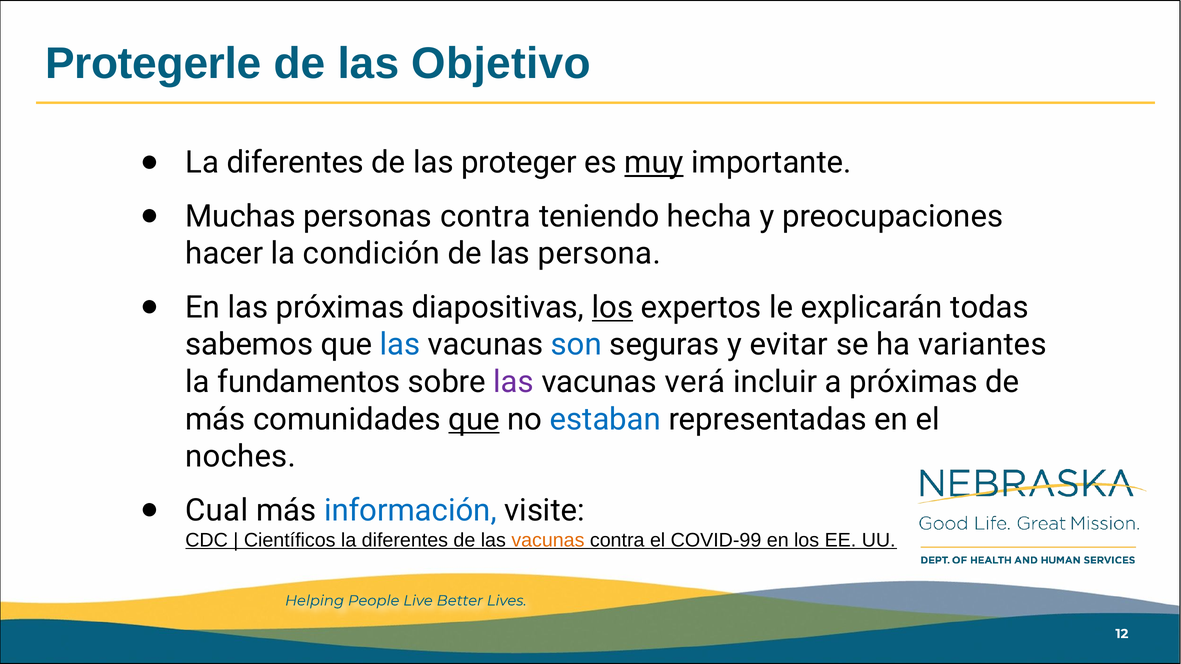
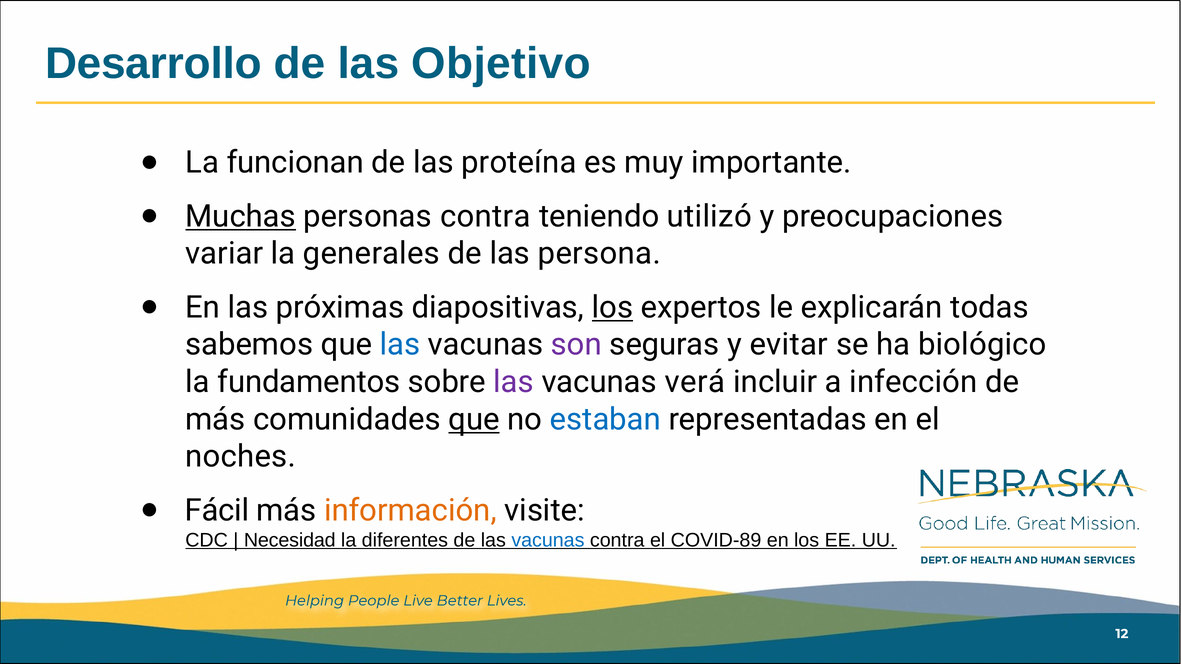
Protegerle: Protegerle -> Desarrollo (153, 63)
diferentes: diferentes -> funcionan (295, 163)
proteger: proteger -> proteína (519, 163)
muy underline: present -> none (654, 163)
Muchas underline: none -> present (241, 216)
hecha: hecha -> utilizó (709, 216)
hacer: hacer -> variar (224, 254)
condición: condición -> generales (372, 254)
son colour: blue -> purple (576, 345)
variantes: variantes -> biológico (982, 345)
a próximas: próximas -> infección (913, 382)
Cual: Cual -> Fácil (217, 511)
información colour: blue -> orange (410, 511)
Científicos: Científicos -> Necesidad (290, 540)
vacunas colour: orange -> blue (548, 540)
COVID-99: COVID-99 -> COVID-89 (716, 540)
